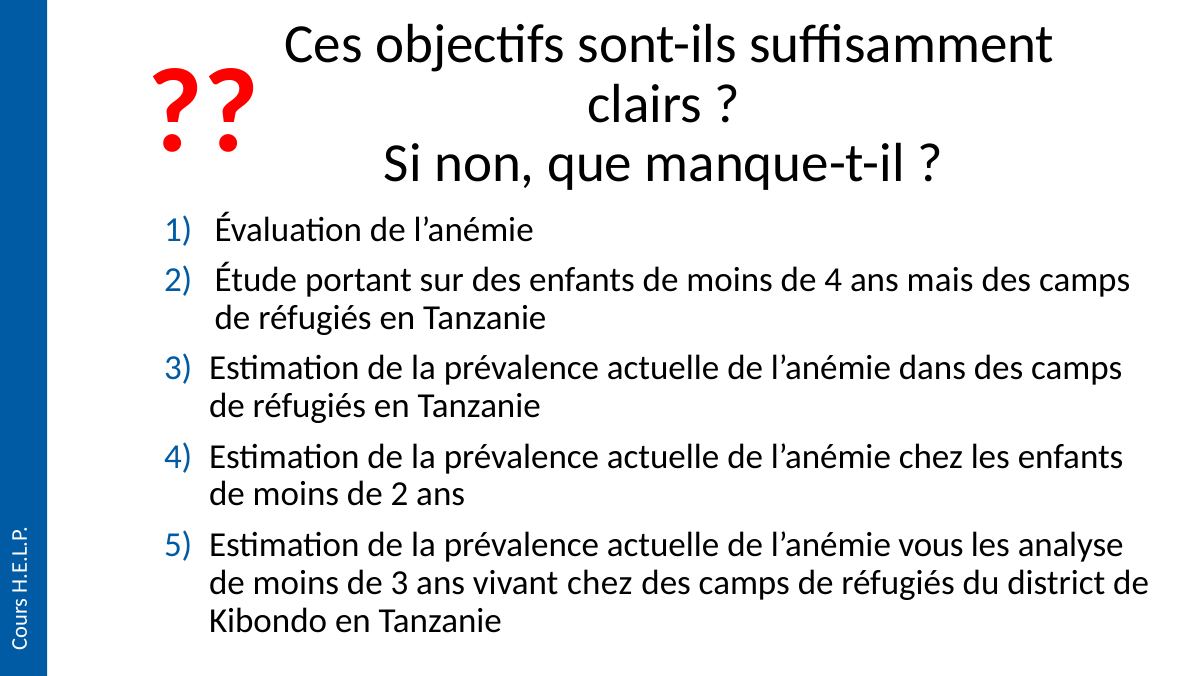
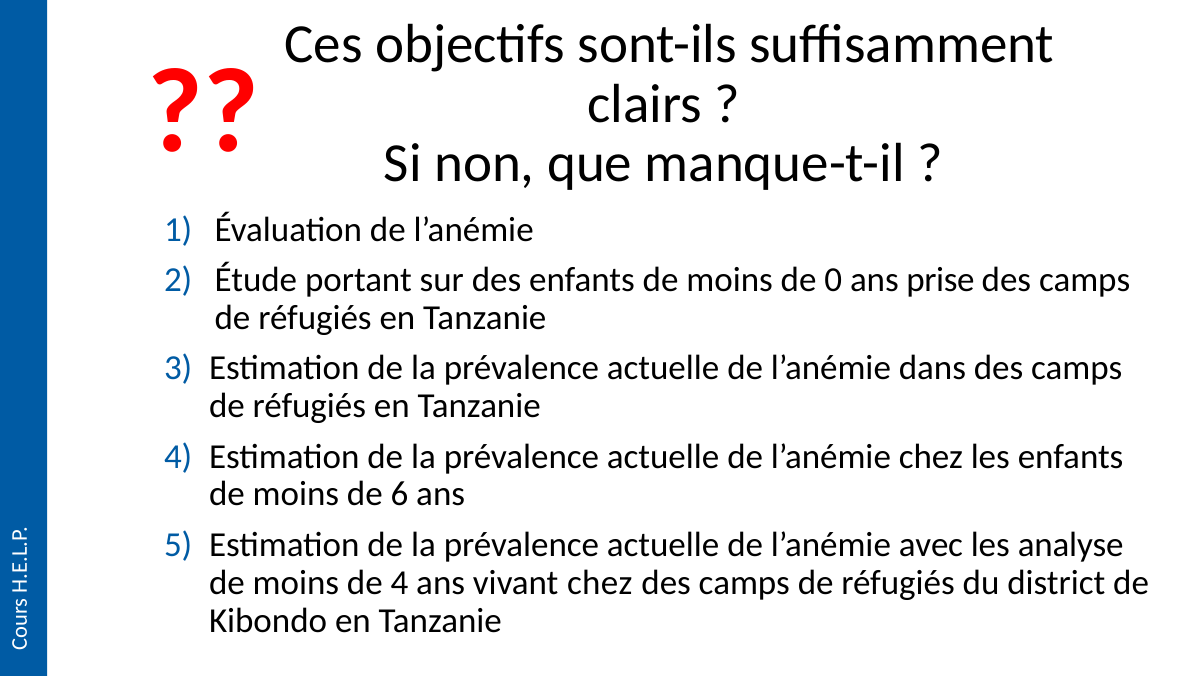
de 4: 4 -> 0 (833, 280)
mais: mais -> prise (940, 280)
de 2: 2 -> 6 (399, 494)
vous: vous -> avec (931, 544)
de 3: 3 -> 4 (399, 582)
